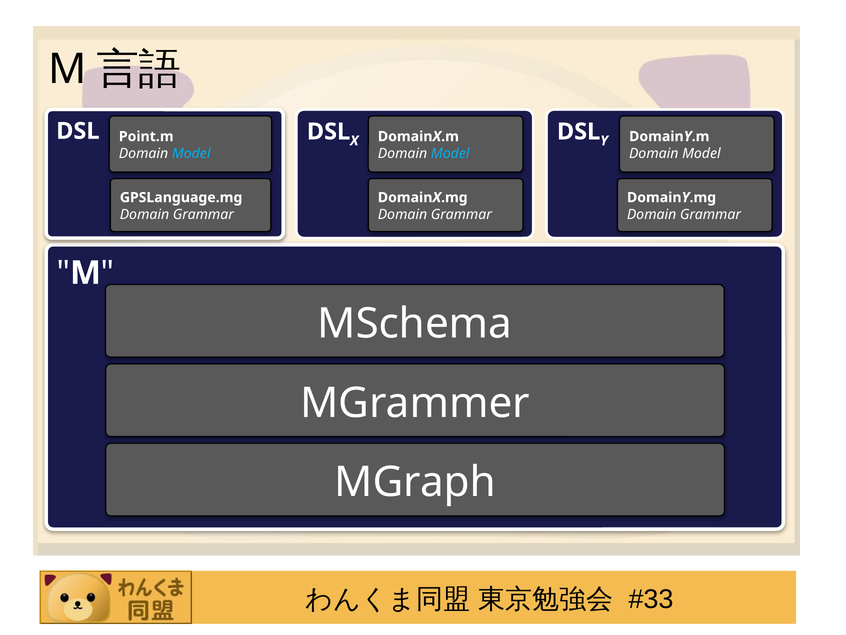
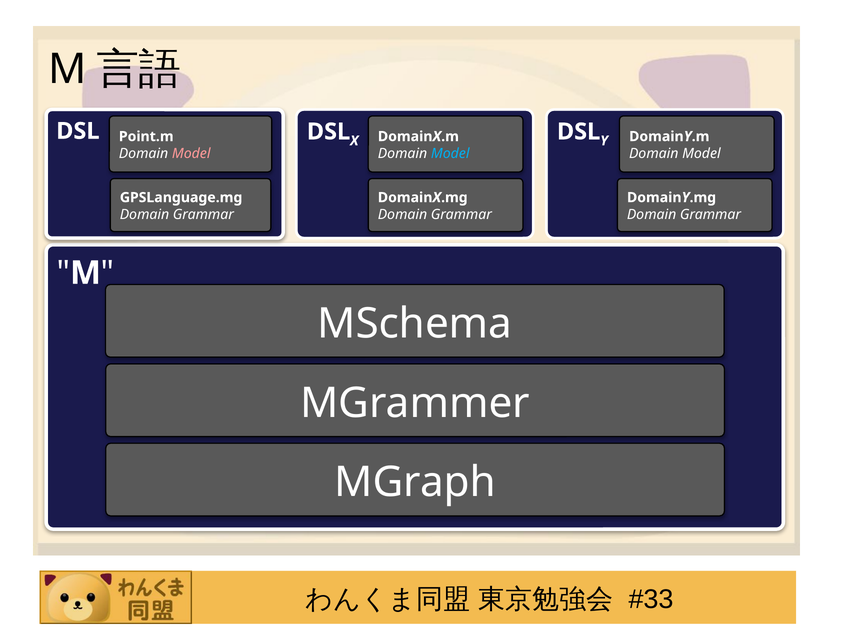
Model colour: light blue -> pink (191, 153)
